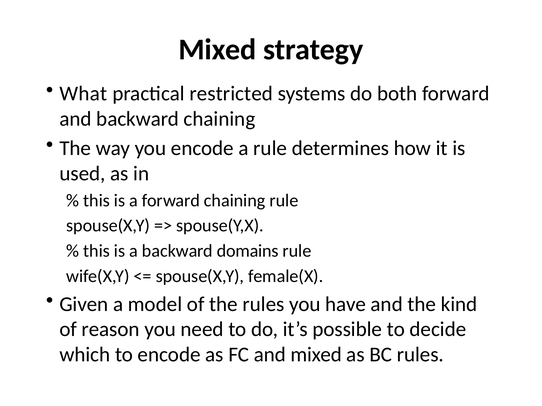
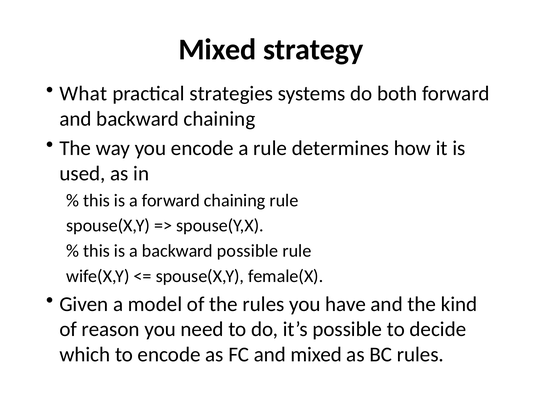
restricted: restricted -> strategies (231, 94)
backward domains: domains -> possible (248, 251)
